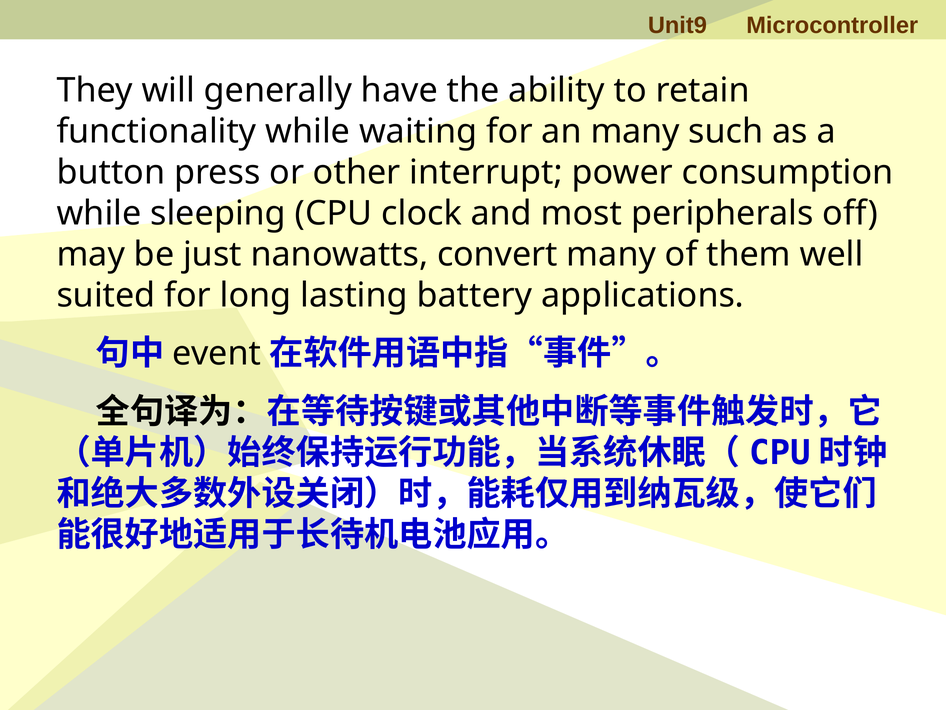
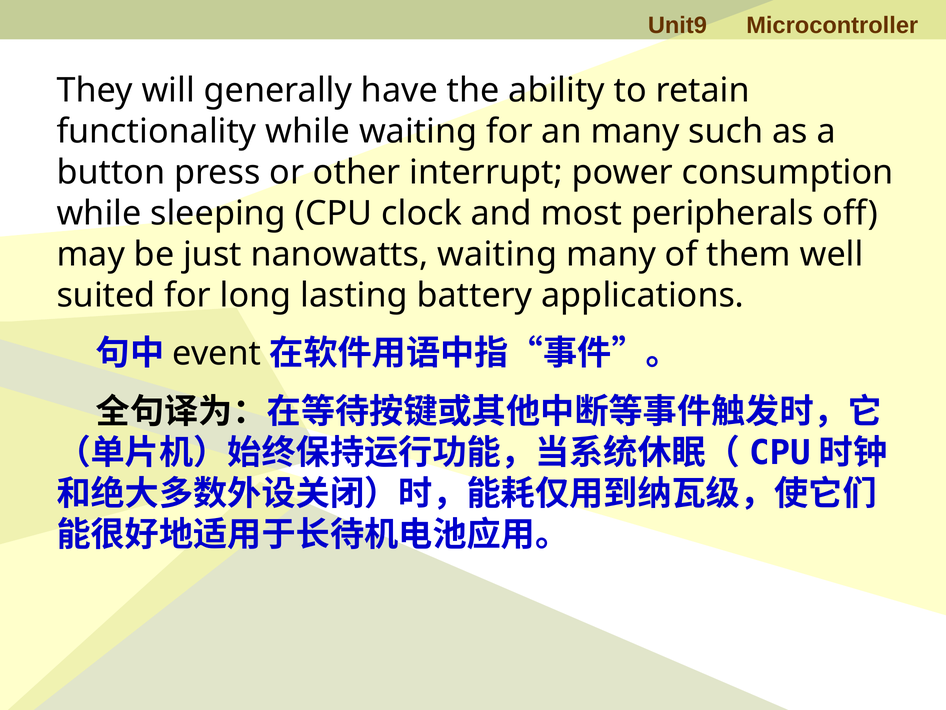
nanowatts convert: convert -> waiting (497, 254)
